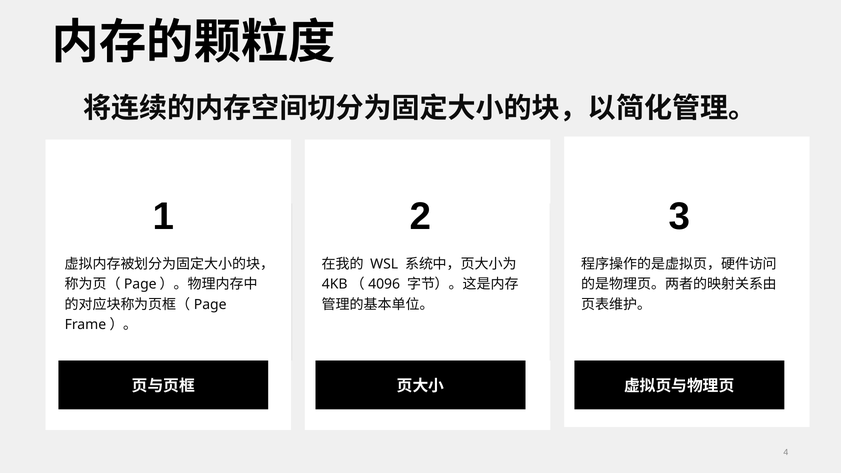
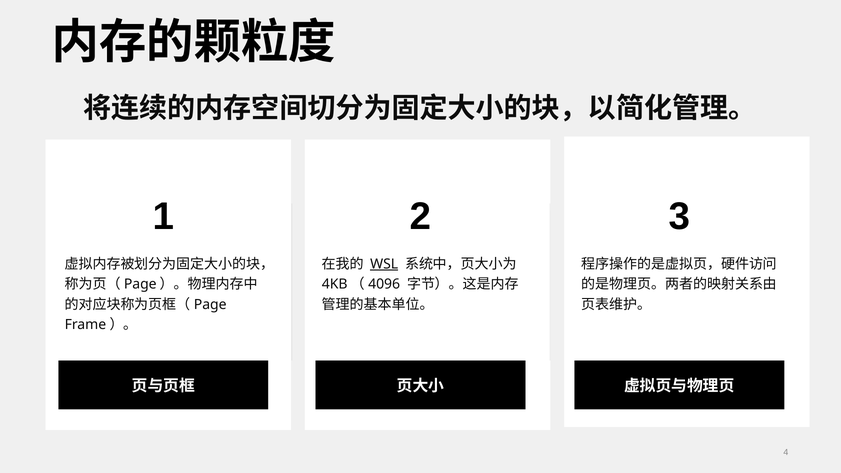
WSL underline: none -> present (384, 264)
